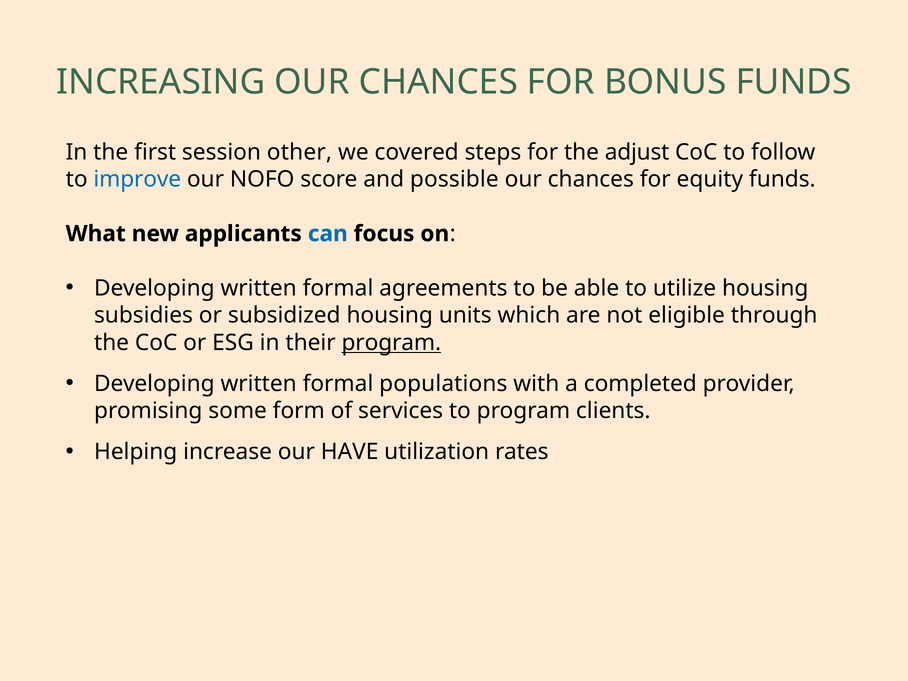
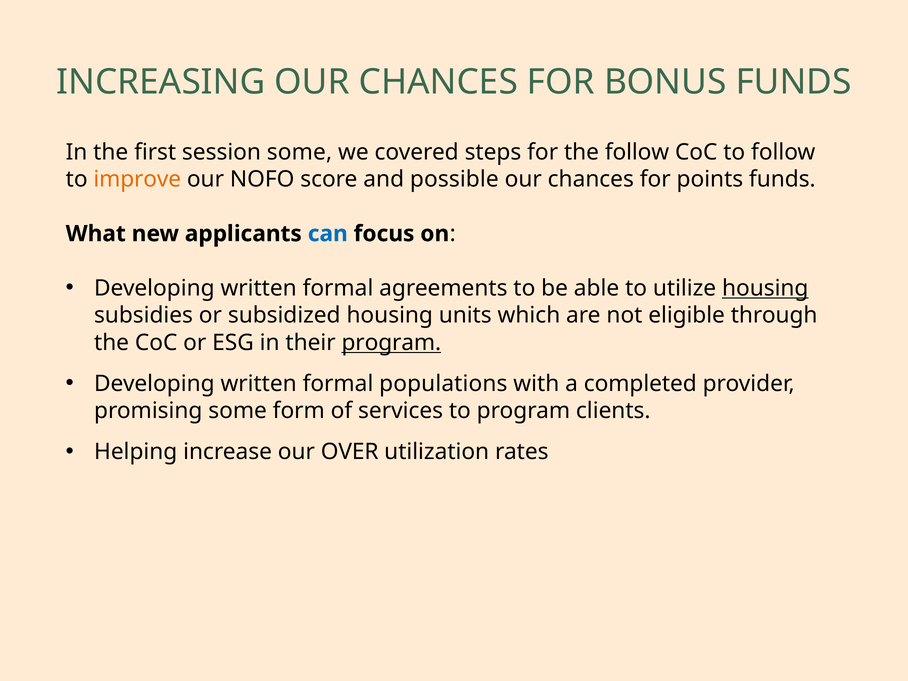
session other: other -> some (299, 152)
the adjust: adjust -> follow (637, 152)
improve colour: blue -> orange (137, 179)
equity: equity -> points (710, 179)
housing underline: none -> present (765, 288)
HAVE: HAVE -> OVER (350, 452)
